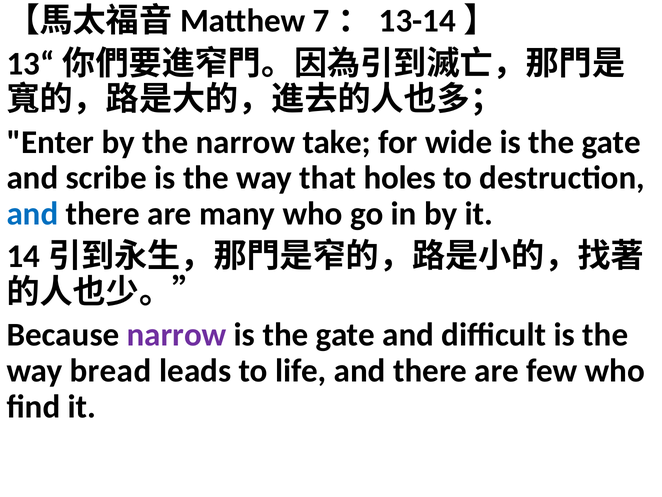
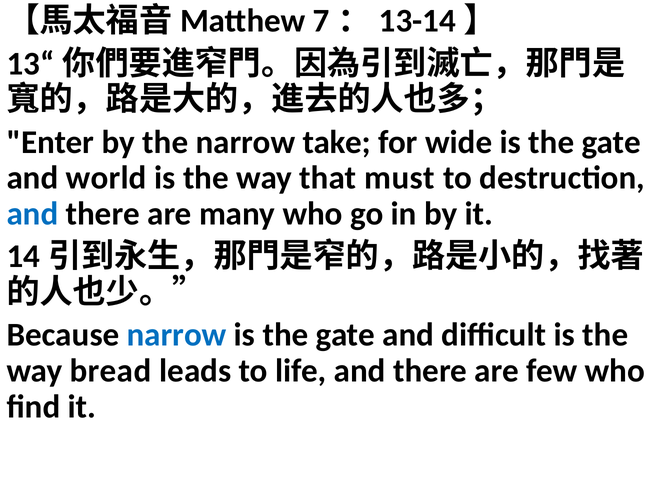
scribe: scribe -> world (106, 178)
holes: holes -> must (399, 178)
narrow colour: purple -> blue (177, 335)
